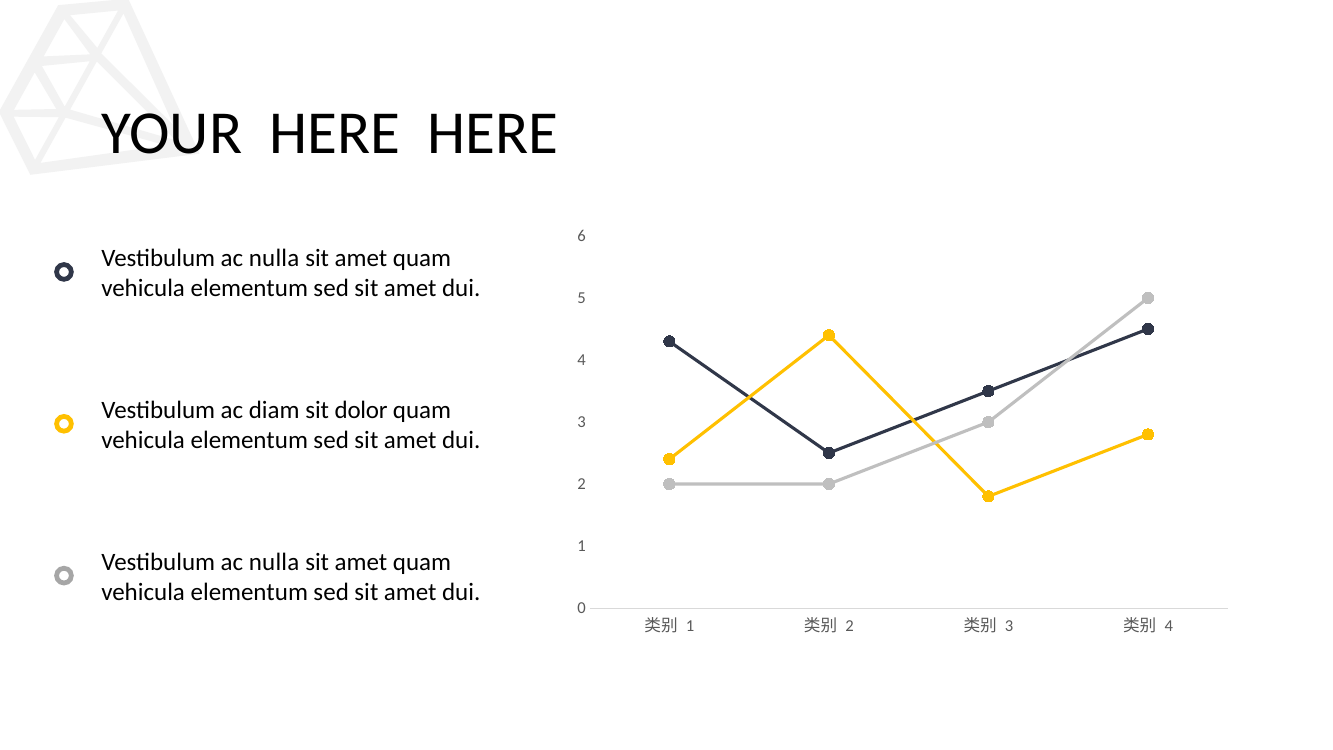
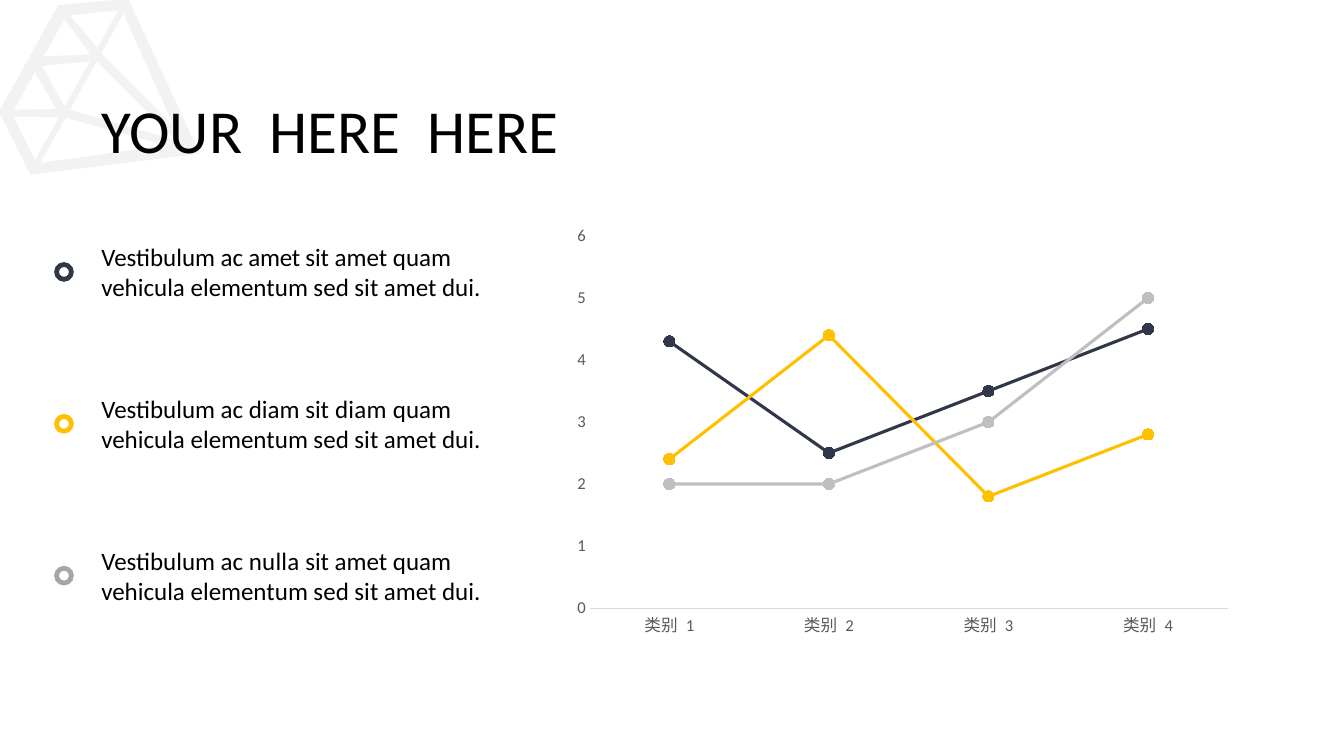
nulla: nulla -> amet (274, 258)
sit dolor: dolor -> diam (361, 410)
